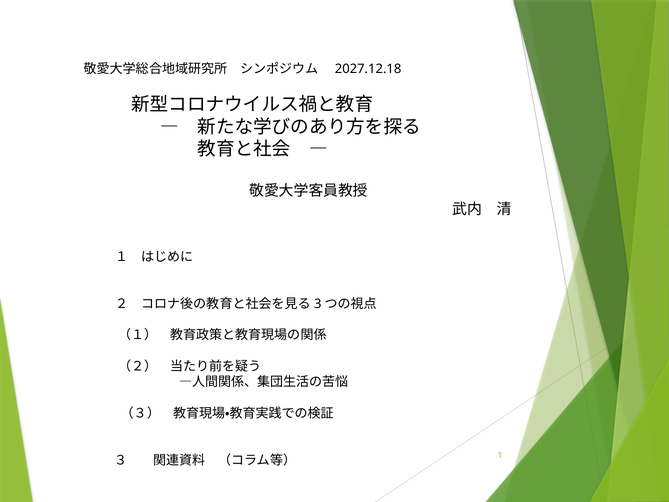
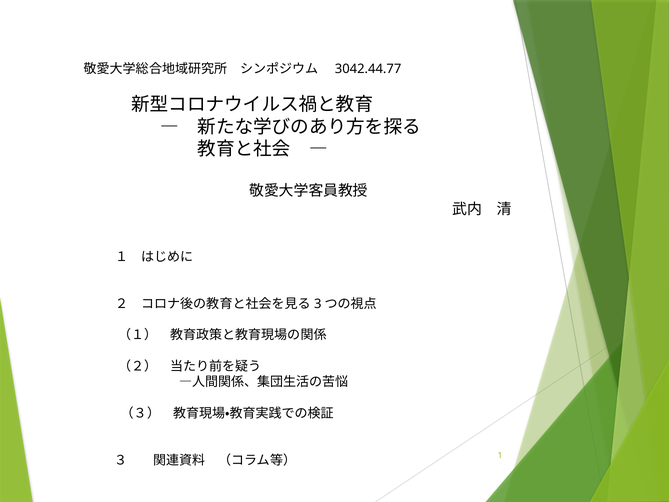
2027.12.18: 2027.12.18 -> 3042.44.77 (368, 69)
